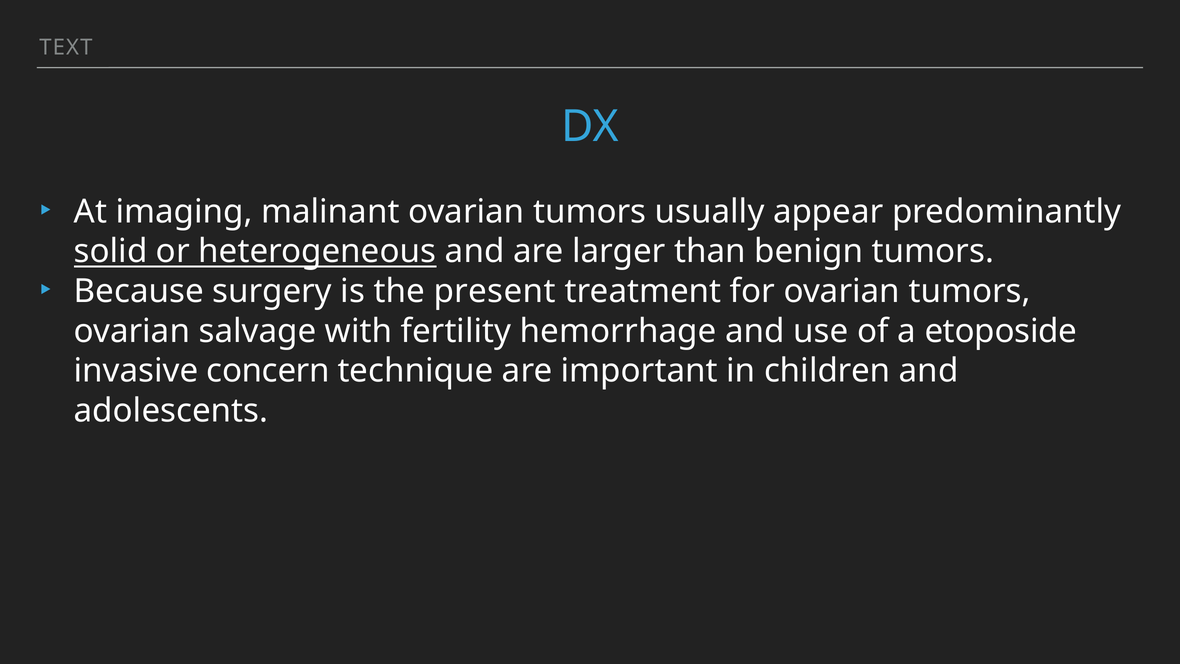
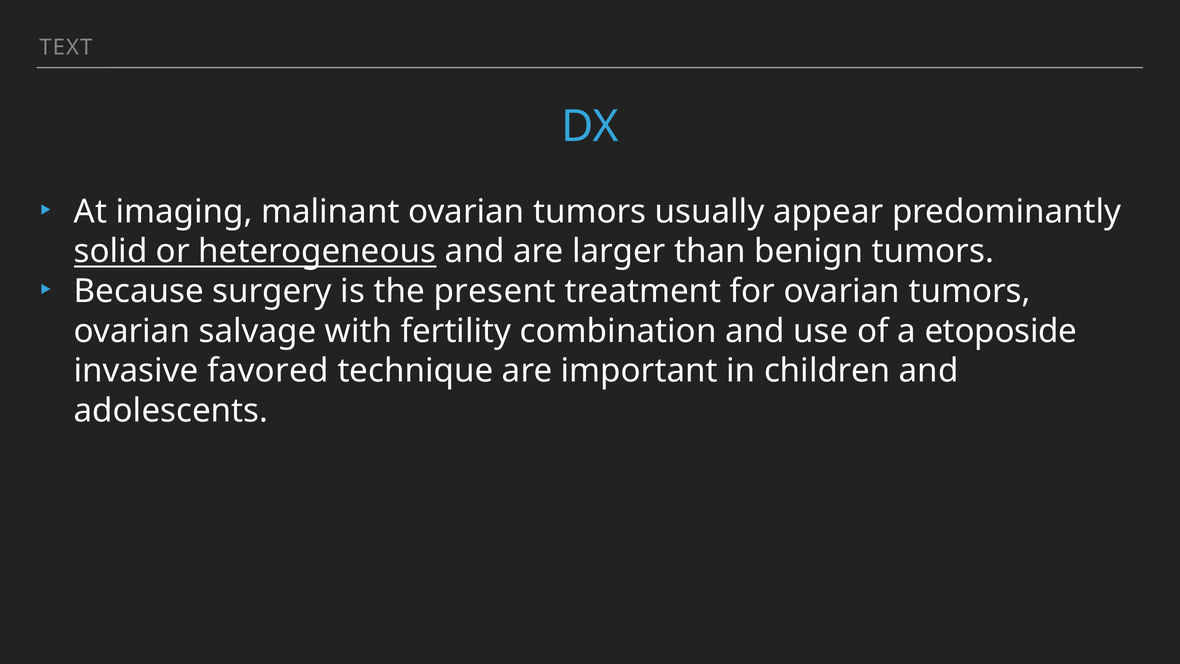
hemorrhage: hemorrhage -> combination (618, 331)
concern: concern -> favored (268, 371)
